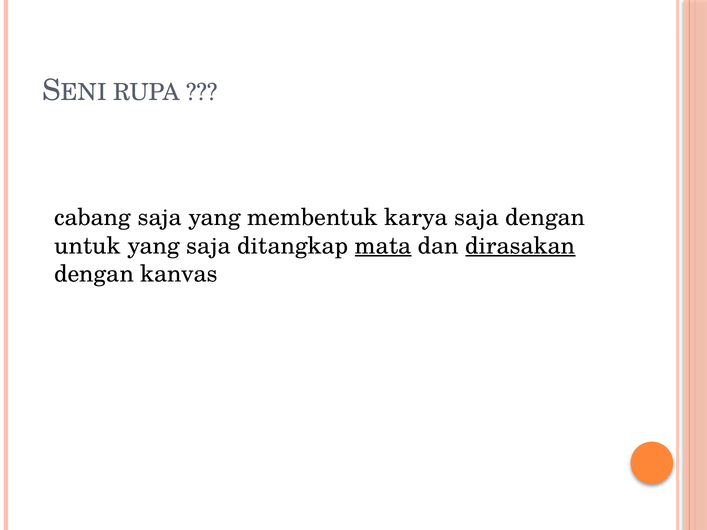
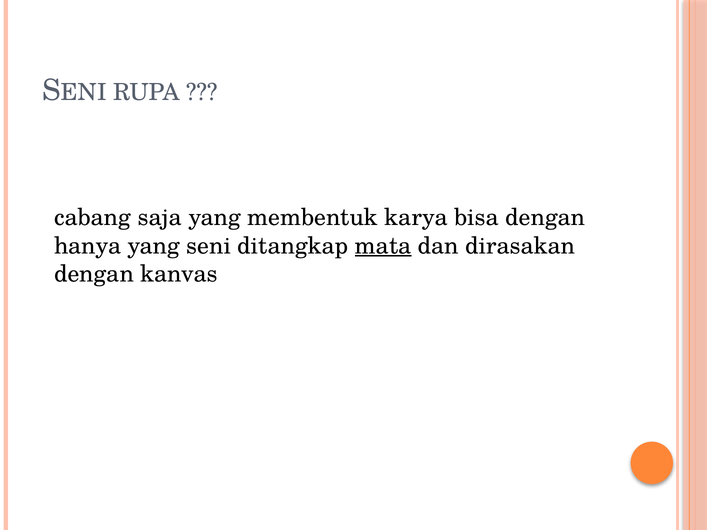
karya saja: saja -> bisa (477, 218)
untuk: untuk -> hanya (88, 246)
yang saja: saja -> seni (209, 246)
dirasakan underline: present -> none (520, 246)
